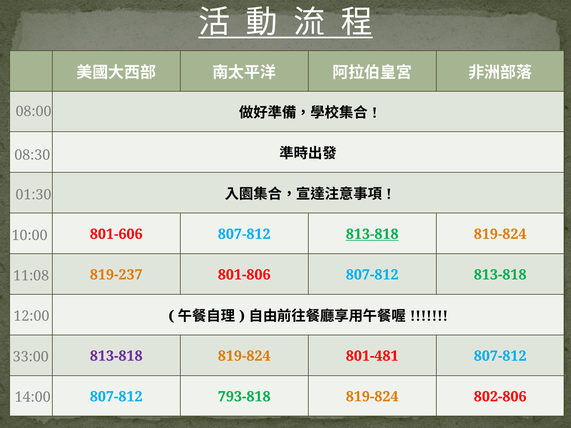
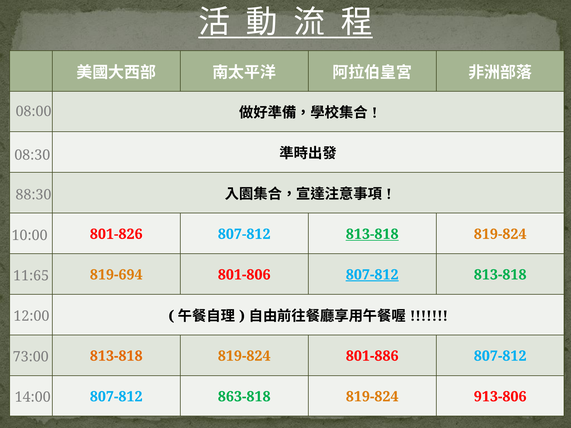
01:30: 01:30 -> 88:30 (33, 195)
801-606: 801-606 -> 801-826 (116, 234)
819-237: 819-237 -> 819-694 (116, 275)
807-812 underline: none -> present (372, 275)
11:08: 11:08 -> 11:65 (31, 276)
813-818 colour: purple -> orange (116, 356)
801-481: 801-481 -> 801-886 (372, 356)
33:00: 33:00 -> 73:00 (31, 357)
793-818: 793-818 -> 863-818 (244, 397)
802-806: 802-806 -> 913-806 (500, 397)
